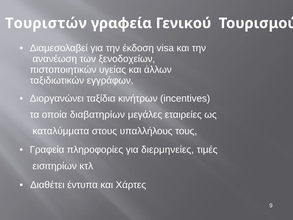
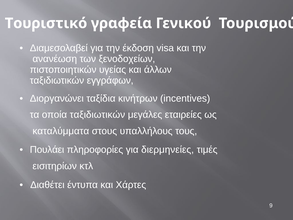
Τουριστών: Τουριστών -> Τουριστικό (46, 23)
οποία διαβατηρίων: διαβατηρίων -> ταξιδιωτικών (97, 115)
Γραφεία: Γραφεία -> Πουλάει (47, 150)
